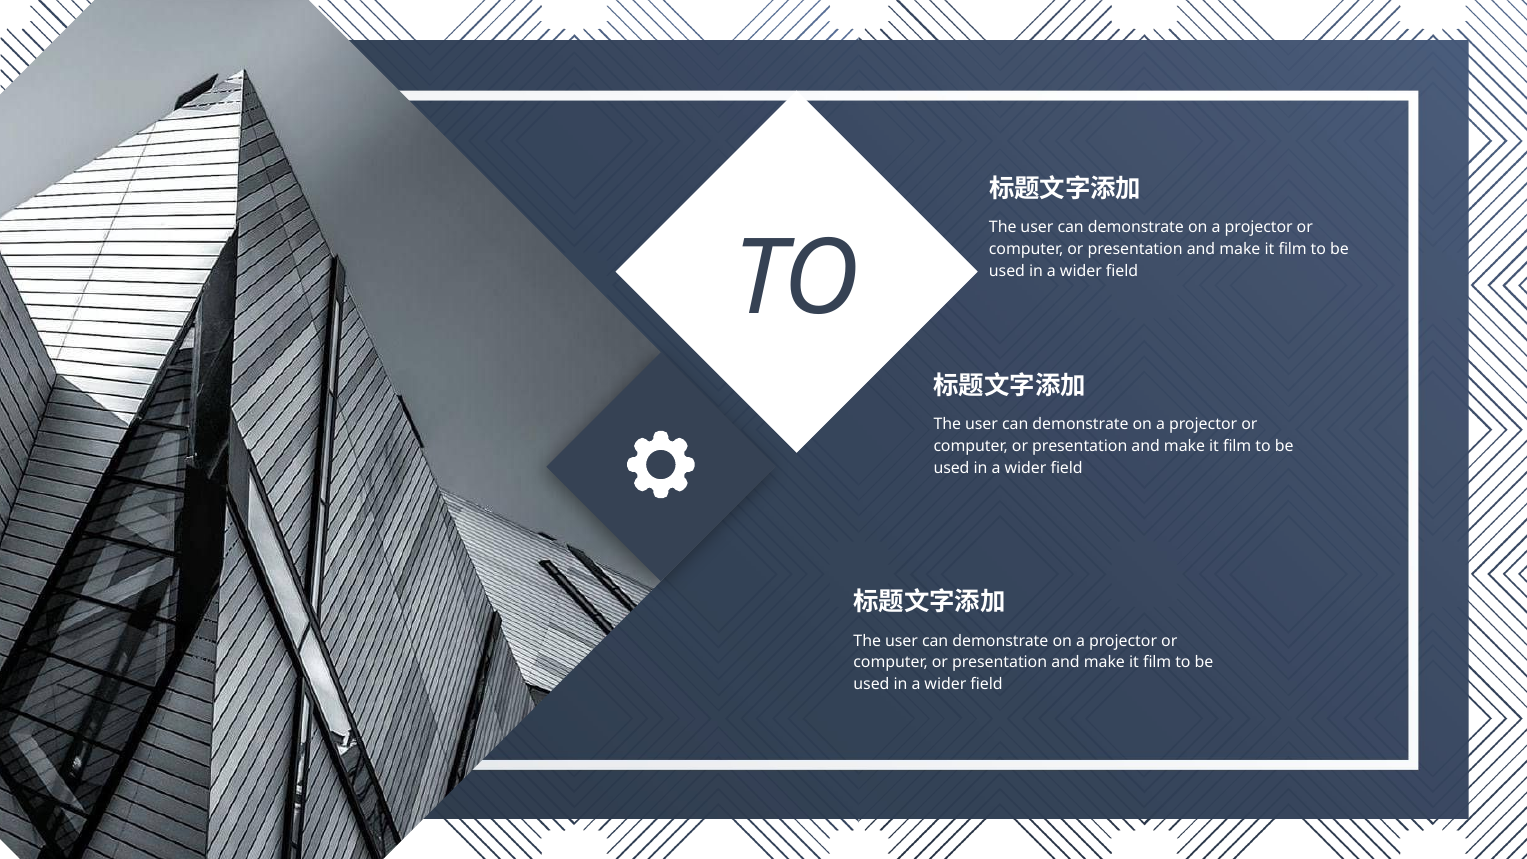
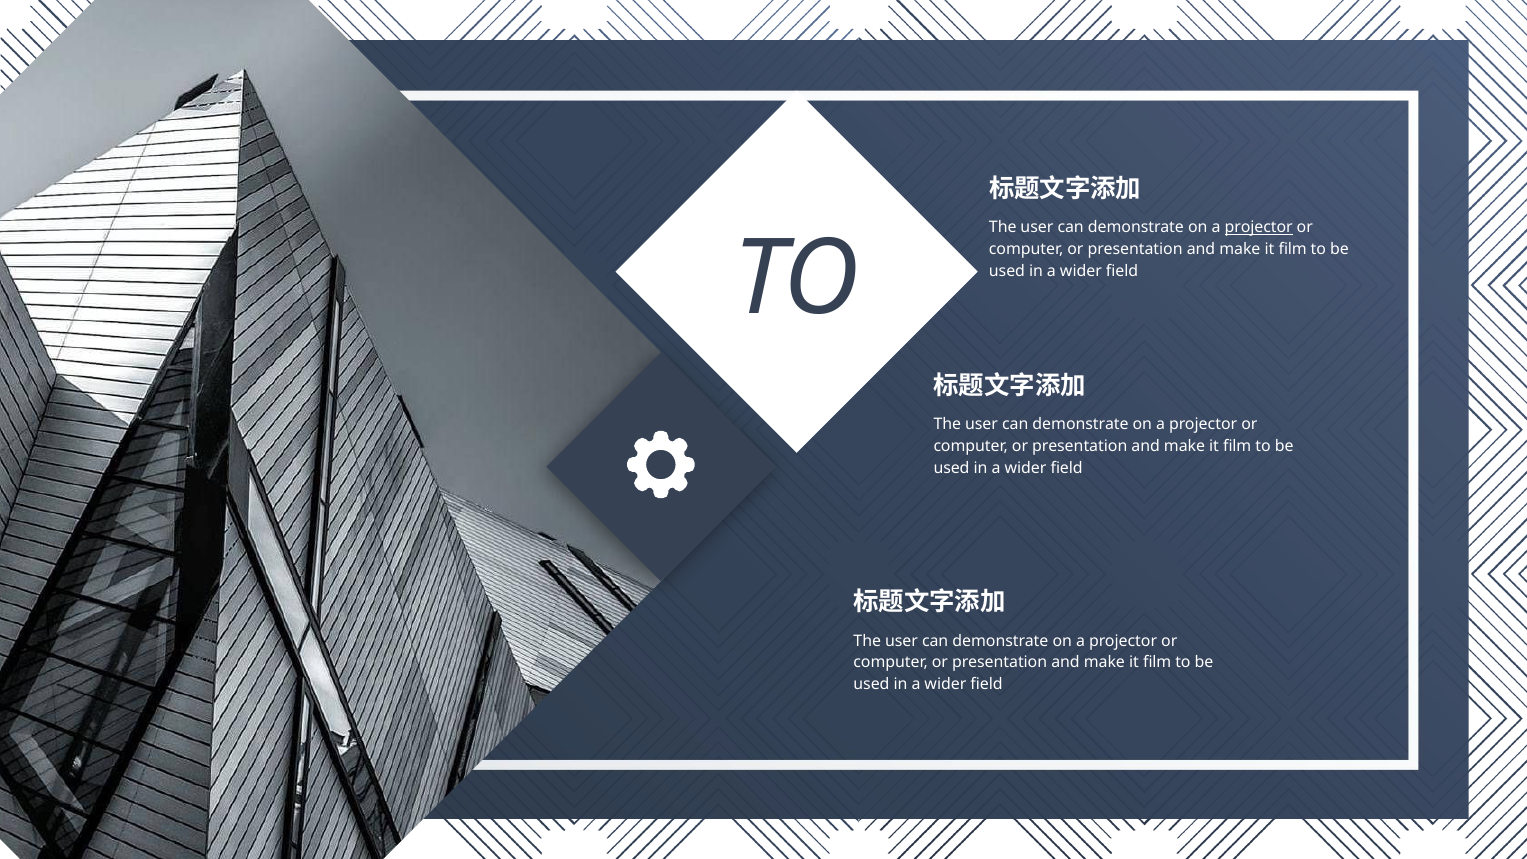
projector underline: none -> present (1259, 228)
